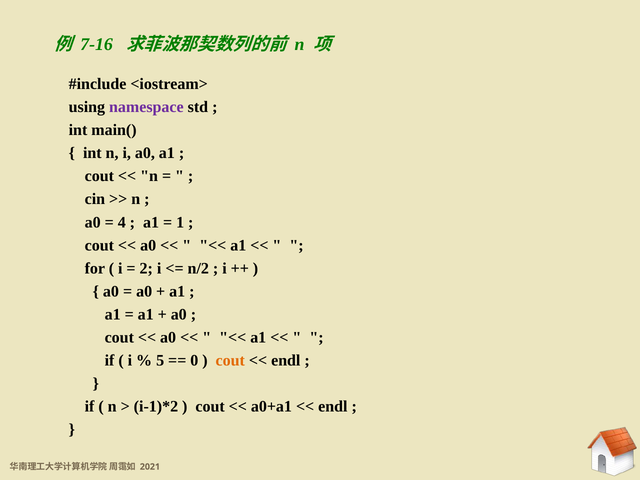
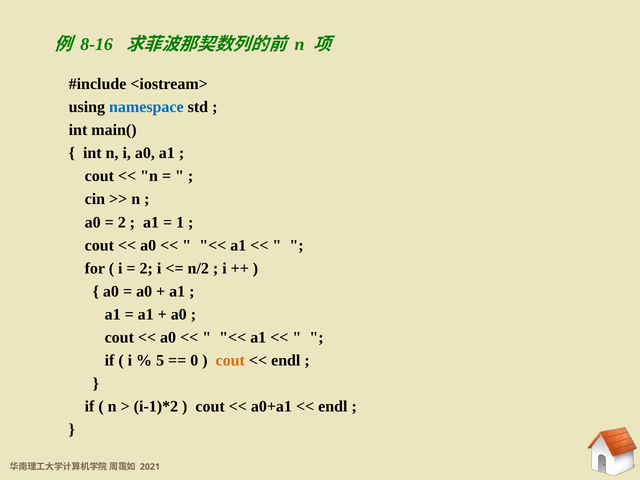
7-16: 7-16 -> 8-16 (97, 44)
namespace colour: purple -> blue (146, 107)
4: 4 -> 2 (122, 222)
